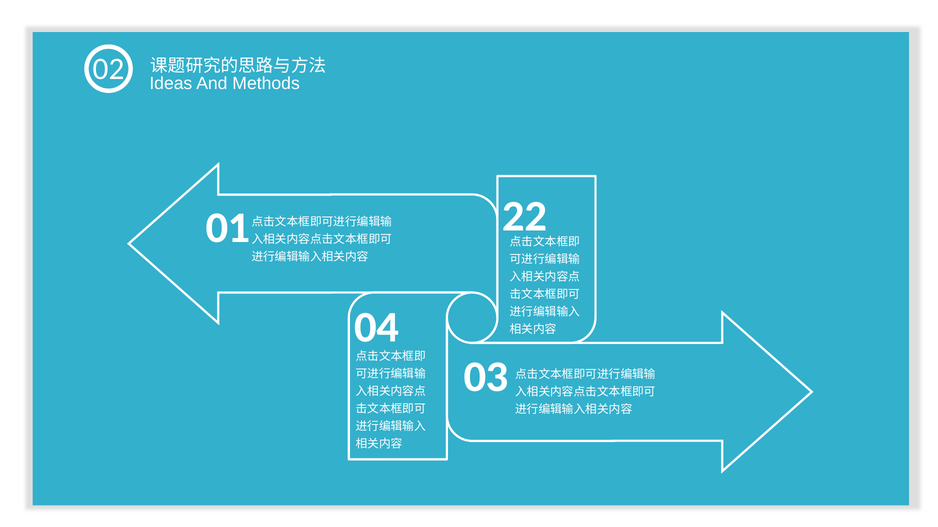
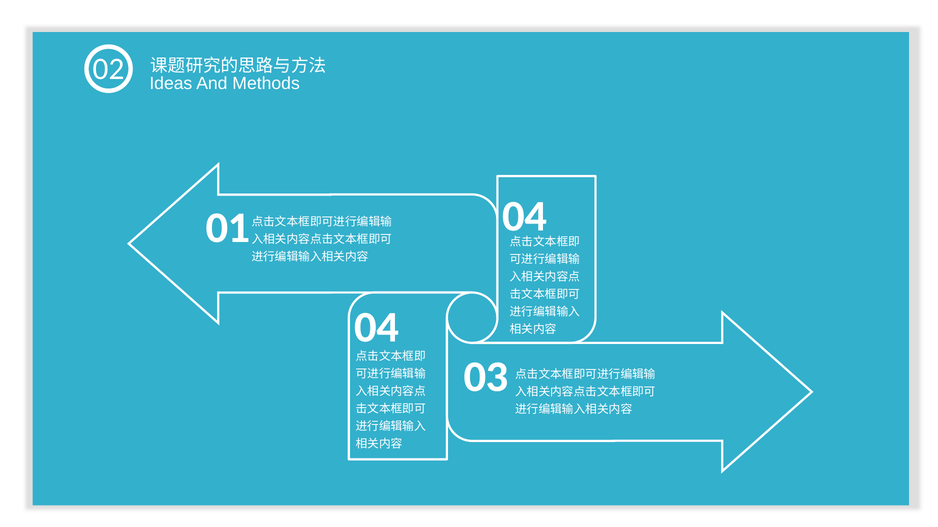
01 22: 22 -> 04 (525, 218)
